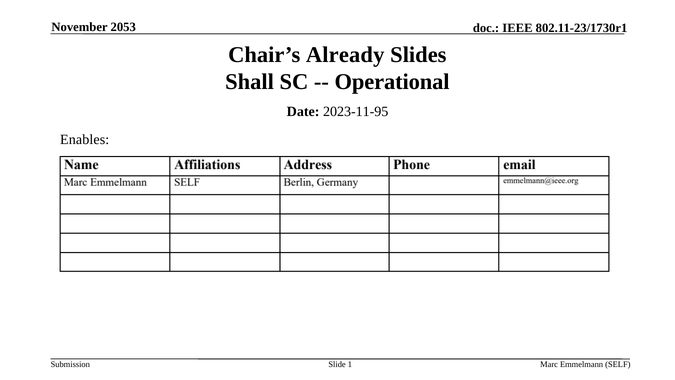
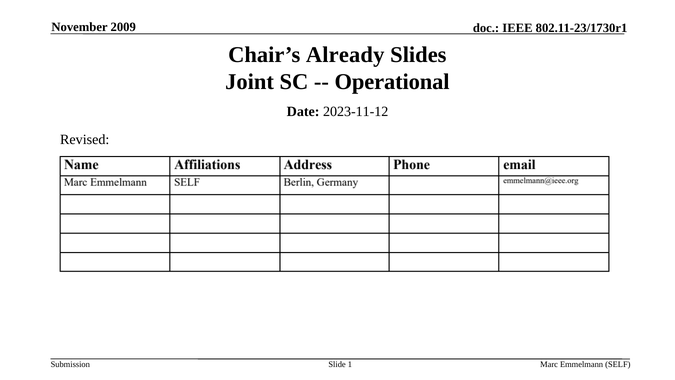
2053: 2053 -> 2009 (123, 27)
Shall: Shall -> Joint (250, 82)
2023-11-95: 2023-11-95 -> 2023-11-12 (356, 111)
Enables: Enables -> Revised (85, 139)
